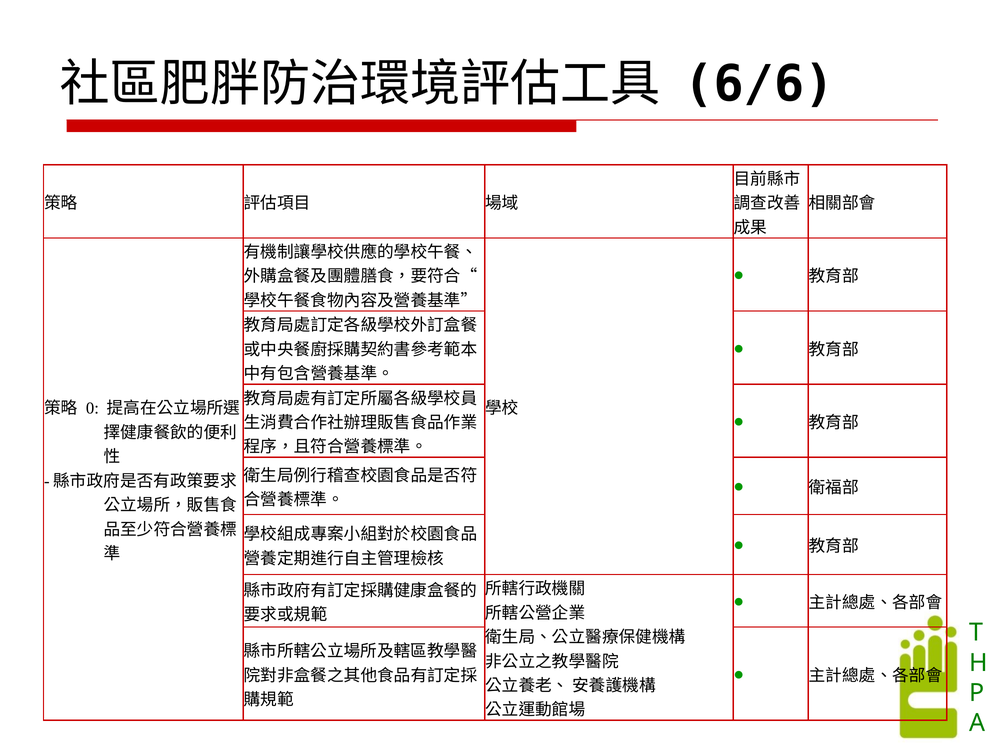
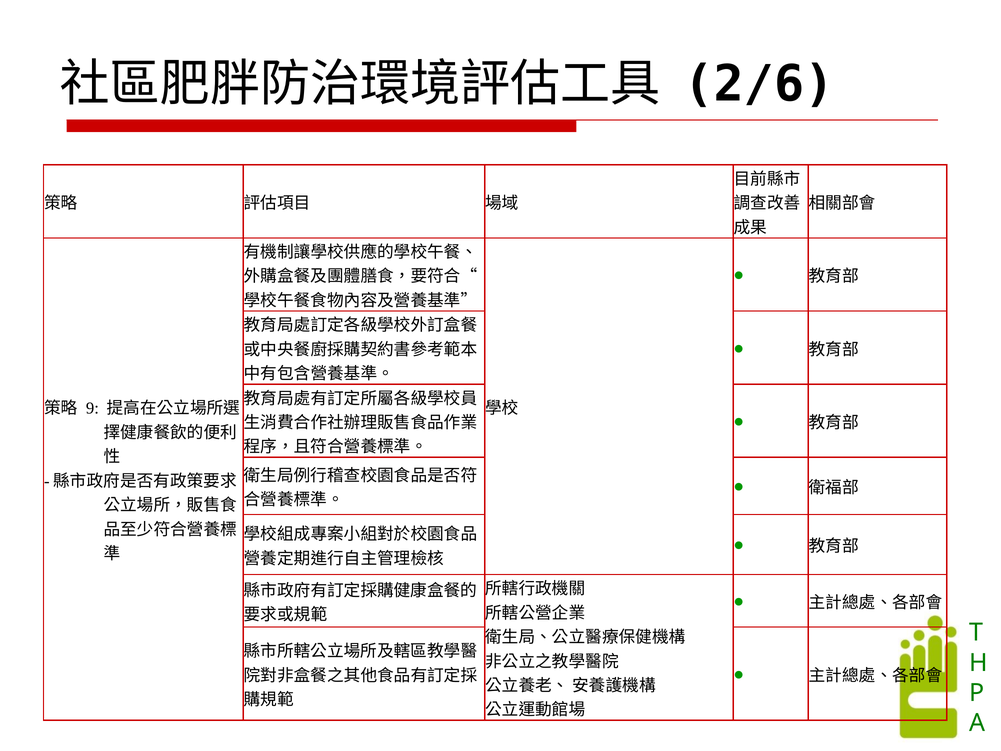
6/6: 6/6 -> 2/6 (759, 84)
0: 0 -> 9 (92, 408)
